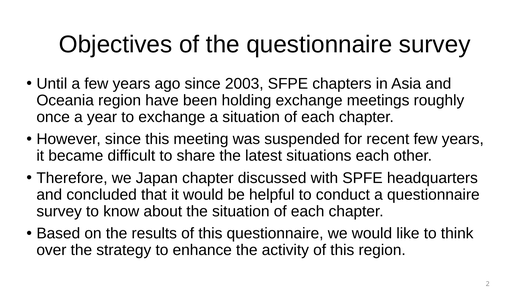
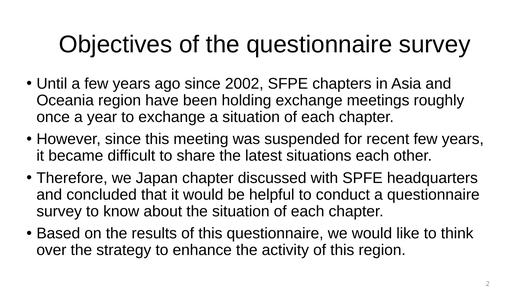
2003: 2003 -> 2002 (244, 84)
